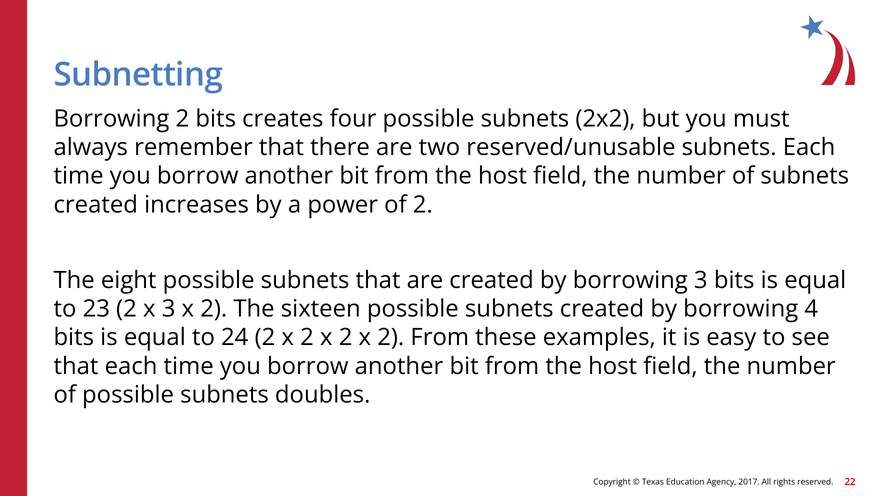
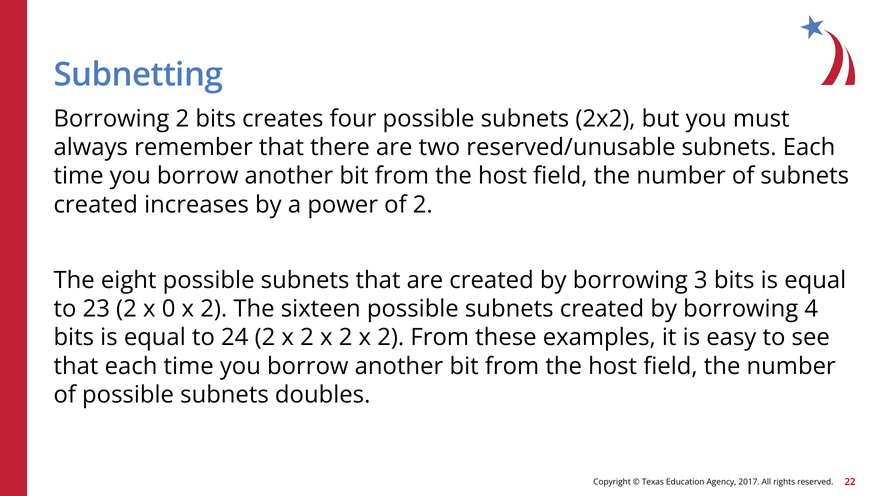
x 3: 3 -> 0 (169, 309)
